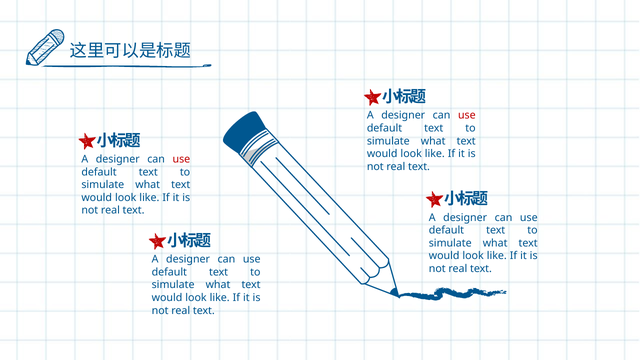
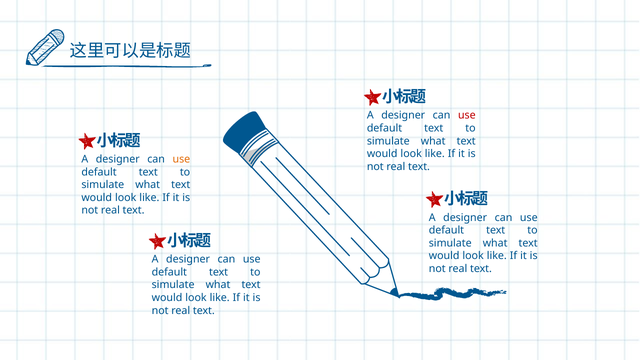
use colour: red -> orange (181, 159)
